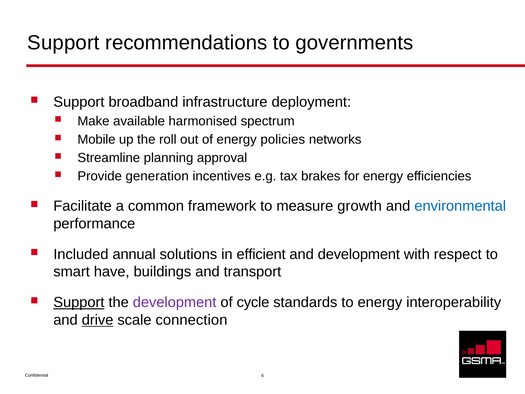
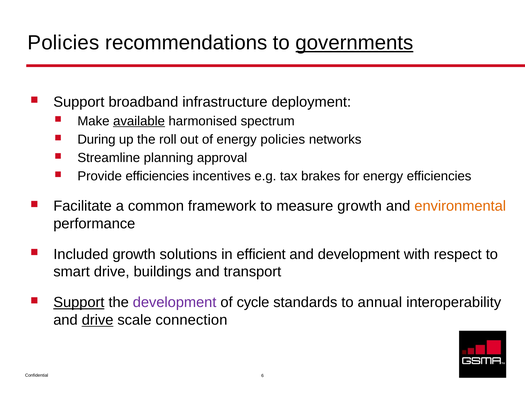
Support: Support -> Policies (63, 43)
governments underline: none -> present (354, 43)
available underline: none -> present (139, 121)
Mobile: Mobile -> During (96, 139)
Provide generation: generation -> efficiencies (157, 176)
environmental colour: blue -> orange (460, 206)
Included annual: annual -> growth (134, 254)
smart have: have -> drive (112, 272)
to energy: energy -> annual (380, 302)
